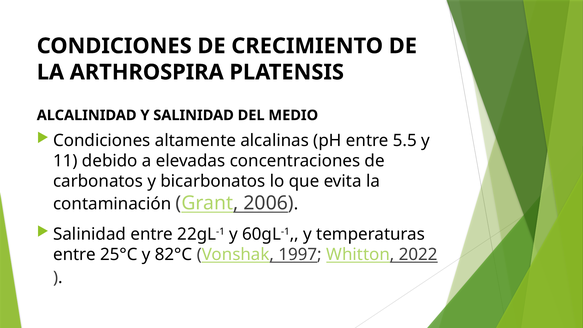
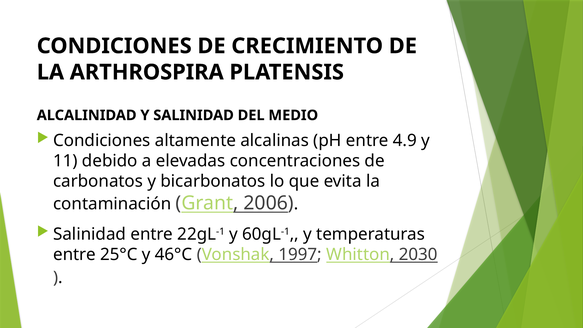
5.5: 5.5 -> 4.9 (405, 140)
82°C: 82°C -> 46°C (174, 254)
2022: 2022 -> 2030 (418, 254)
